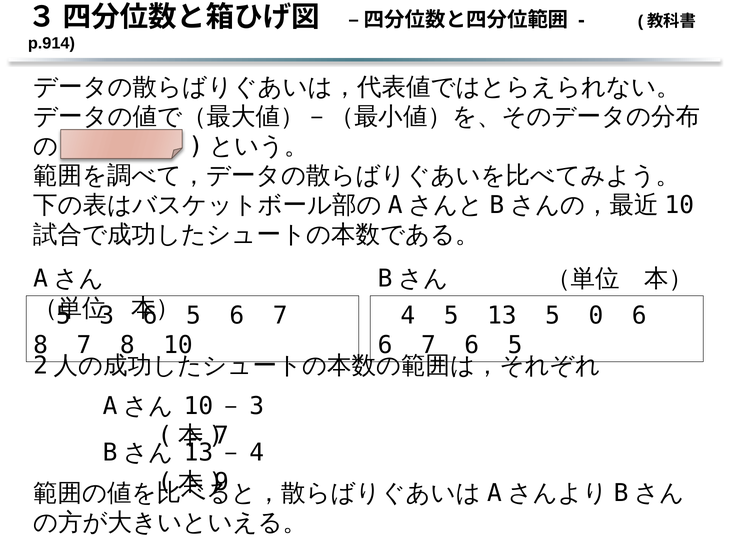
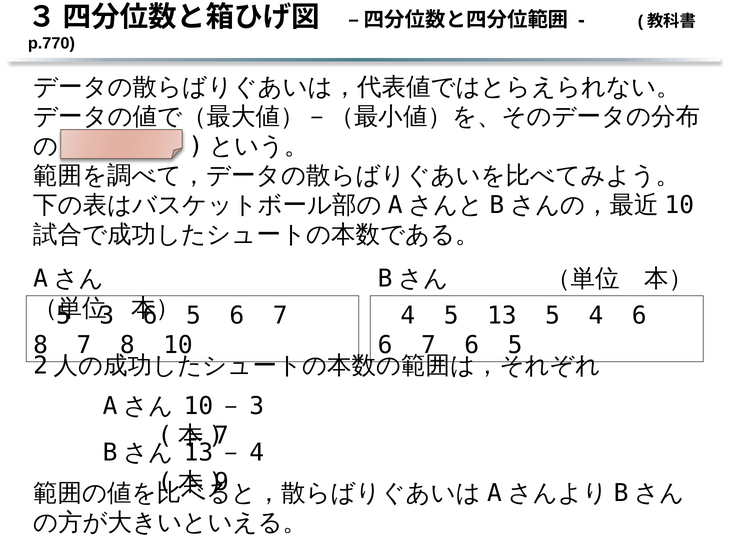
p.914: p.914 -> p.770 (51, 43)
5 0: 0 -> 4 (596, 315)
